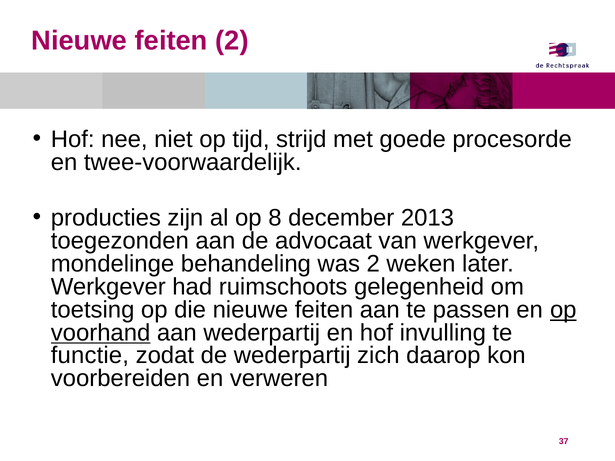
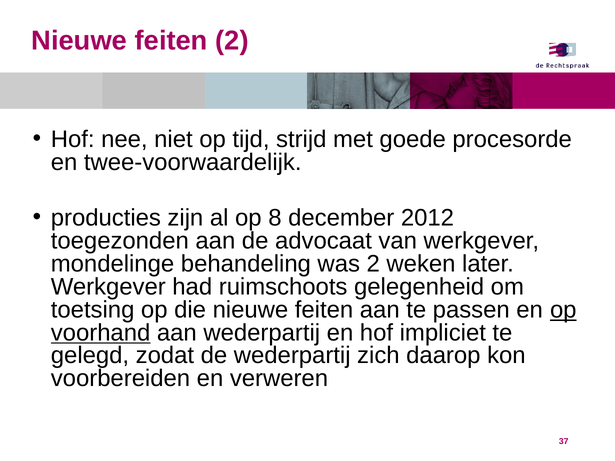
2013: 2013 -> 2012 (427, 218)
invulling: invulling -> impliciet (443, 333)
functie: functie -> gelegd (90, 356)
